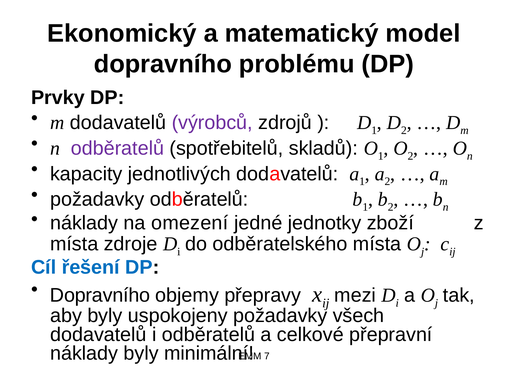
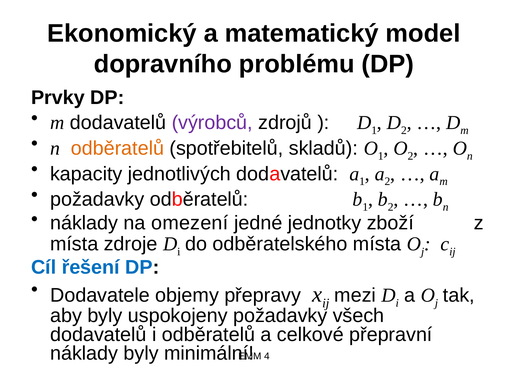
odběratelů colour: purple -> orange (117, 148)
Dopravního: Dopravního -> Dodavatele (100, 295)
7: 7 -> 4 (267, 356)
